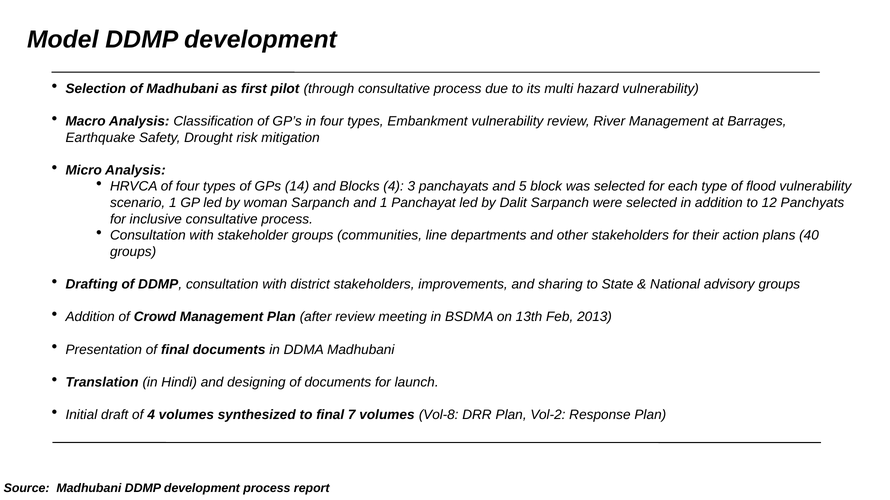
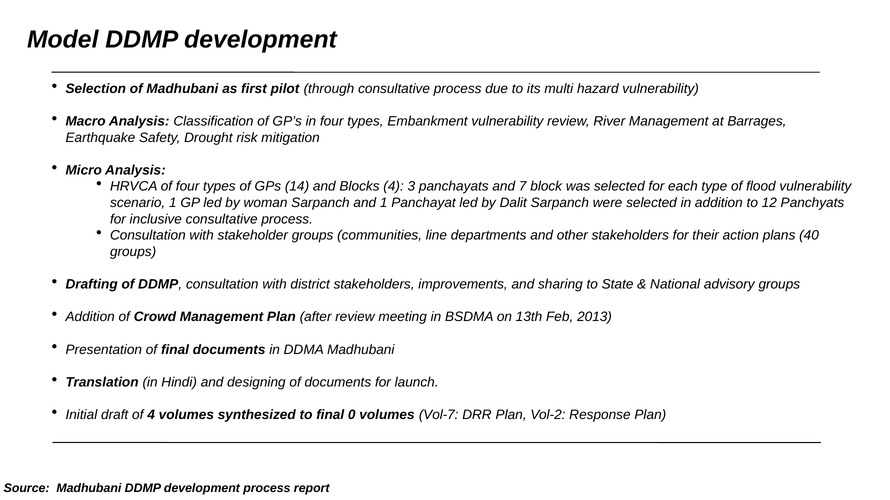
5: 5 -> 7 (523, 187)
7: 7 -> 0 (352, 415)
Vol-8: Vol-8 -> Vol-7 (439, 415)
